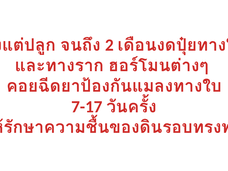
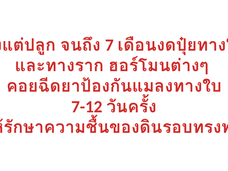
2: 2 -> 7 (109, 45)
7-17: 7-17 -> 7-12 (87, 107)
